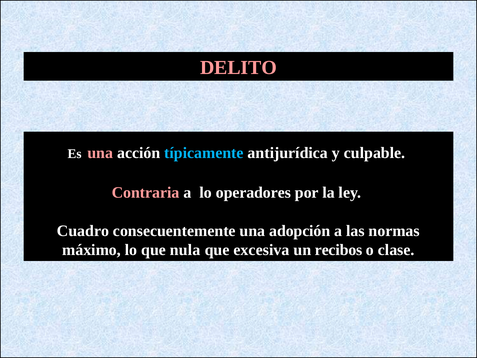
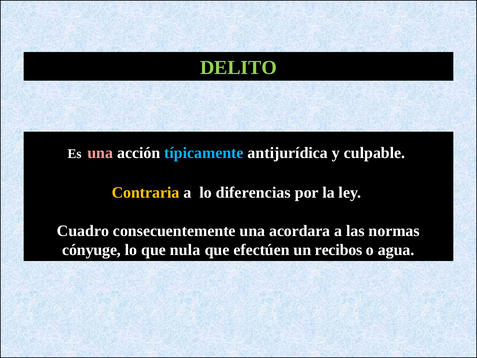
DELITO colour: pink -> light green (238, 68)
Contraria colour: pink -> yellow (146, 192)
operadores: operadores -> diferencias (253, 192)
adopción: adopción -> acordara (300, 231)
máximo: máximo -> cónyuge (92, 250)
excesiva: excesiva -> efectúen (262, 250)
clase: clase -> agua (396, 250)
